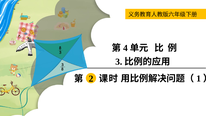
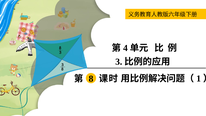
2: 2 -> 8 (91, 79)
